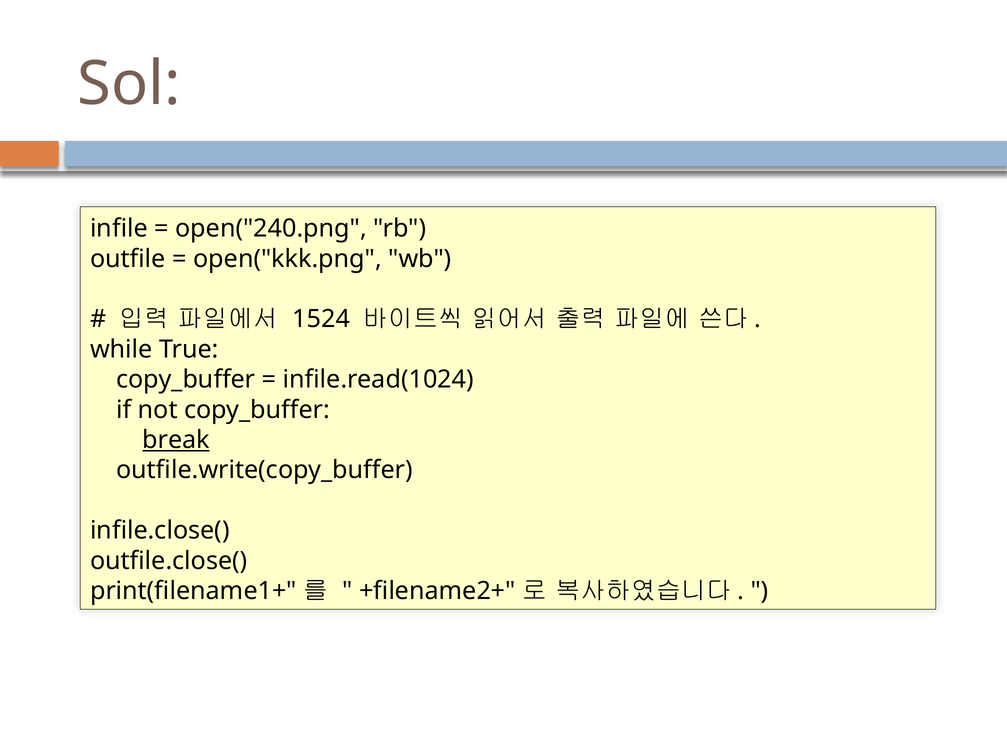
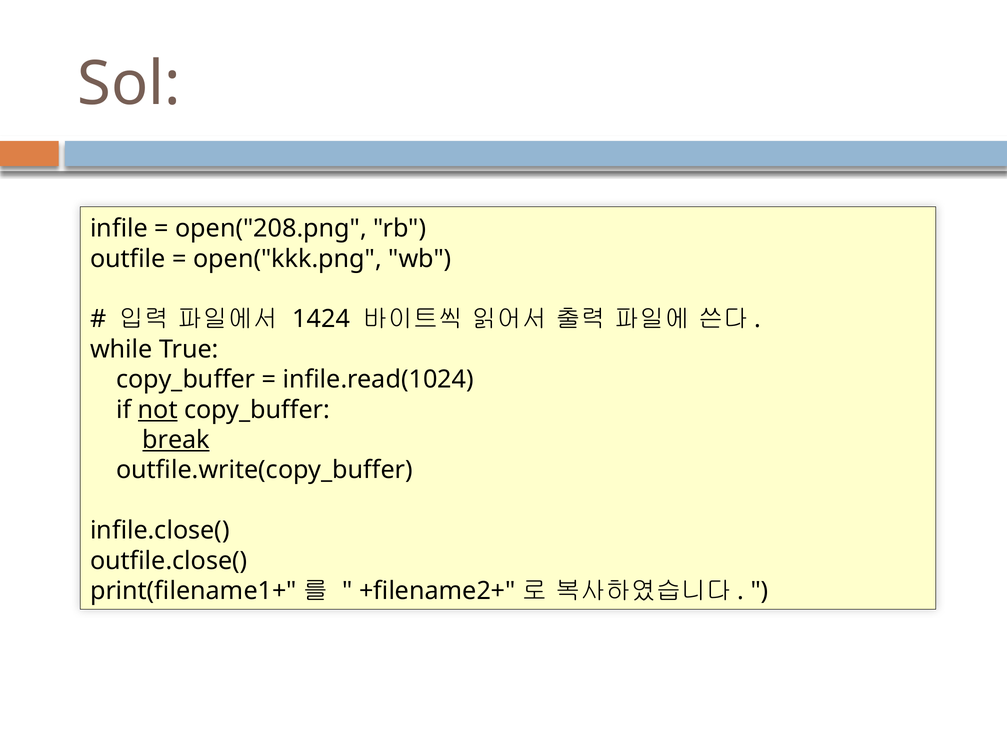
open("240.png: open("240.png -> open("208.png (271, 229)
1524: 1524 -> 1424 (321, 319)
not underline: none -> present (158, 410)
